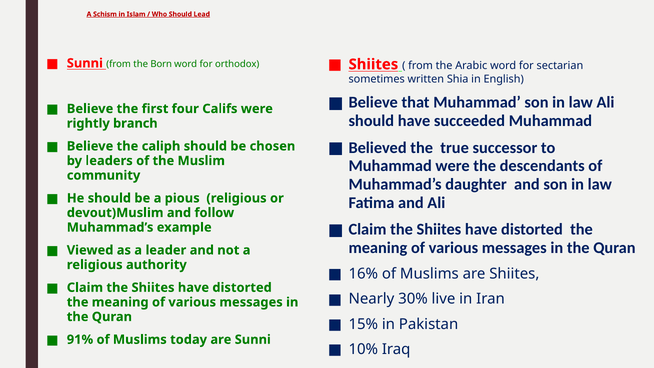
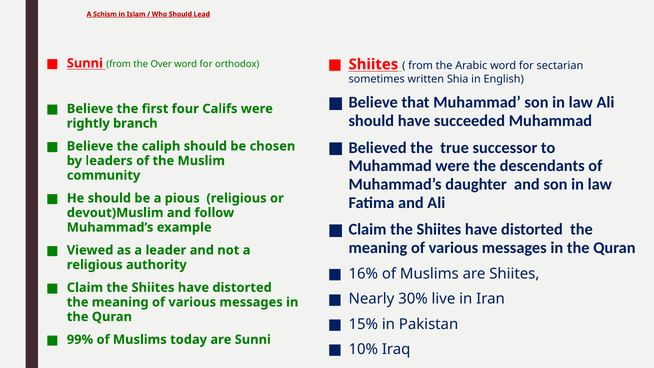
Born: Born -> Over (161, 64)
91%: 91% -> 99% (80, 339)
